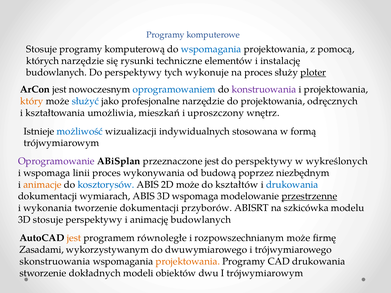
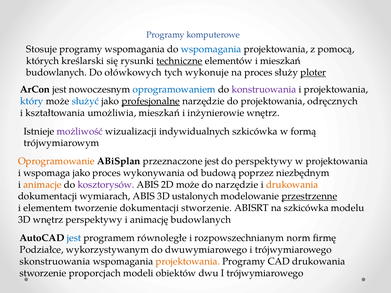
programy komputerową: komputerową -> wspomagania (135, 49)
których narzędzie: narzędzie -> kreślarski (83, 61)
techniczne underline: none -> present (179, 61)
i instalację: instalację -> mieszkań (280, 61)
budowlanych Do perspektywy: perspektywy -> ołówkowych (133, 73)
który colour: orange -> blue (32, 101)
profesjonalne underline: none -> present (151, 101)
uproszczony: uproszczony -> inżynierowie (216, 113)
możliwość colour: blue -> purple (80, 131)
indywidualnych stosowana: stosowana -> szkicówka (255, 131)
Oprogramowanie colour: purple -> orange (56, 161)
w wykreślonych: wykreślonych -> projektowania (337, 161)
wspomaga linii: linii -> jako (81, 173)
kosztorysów colour: blue -> purple (106, 185)
do kształtów: kształtów -> narzędzie (237, 185)
drukowania colour: blue -> orange (292, 185)
3D wspomaga: wspomaga -> ustalonych (195, 196)
wykonania: wykonania -> elementem (48, 208)
dokumentacji przyborów: przyborów -> stworzenie (207, 208)
3D stosuje: stosuje -> wnętrz (48, 220)
jest colour: orange -> blue (74, 238)
rozpowszechnianym może: może -> norm (298, 238)
Zasadami: Zasadami -> Podziałce (42, 250)
dokładnych: dokładnych -> proporcjach (95, 273)
dwu I trójwymiarowym: trójwymiarowym -> trójwymiarowego (265, 273)
